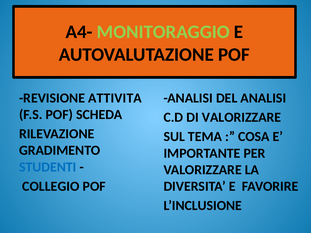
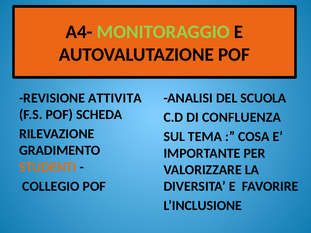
DEL ANALISI: ANALISI -> SCUOLA (263, 98)
DI VALORIZZARE: VALORIZZARE -> CONFLUENZA (241, 117)
STUDENTI colour: blue -> orange (48, 167)
